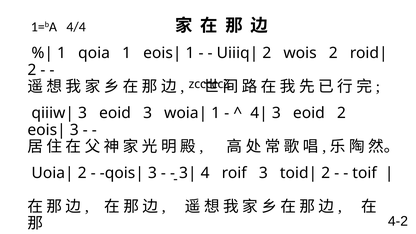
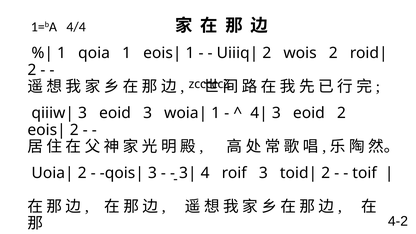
3: 3 -> 2 (74, 130)
